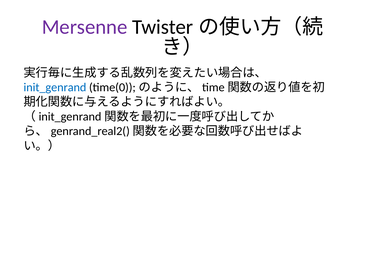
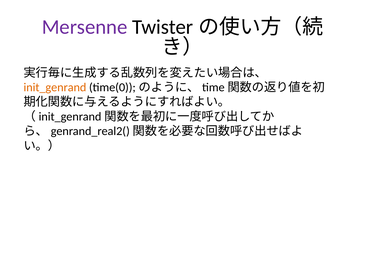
init_genrand colour: blue -> orange (55, 87)
